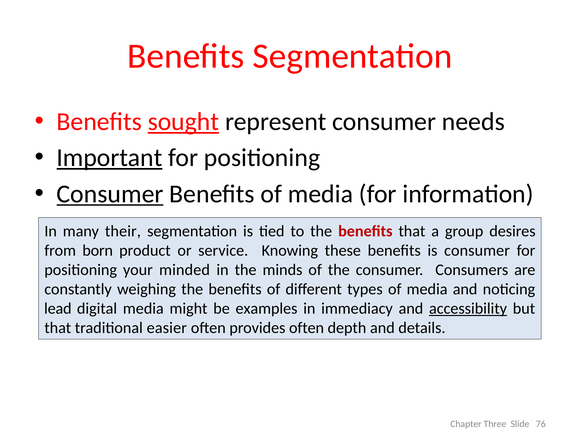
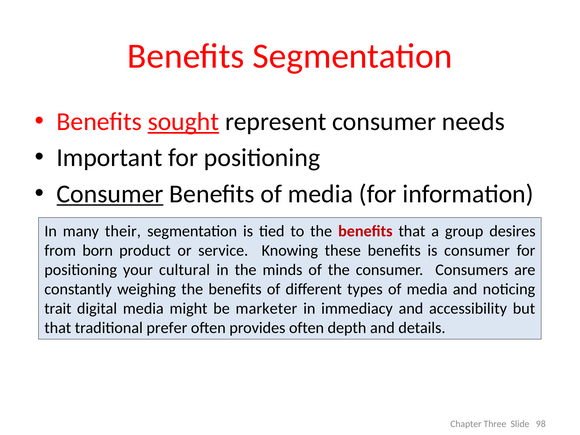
Important underline: present -> none (109, 158)
minded: minded -> cultural (185, 270)
lead: lead -> trait (58, 308)
examples: examples -> marketer (266, 308)
accessibility underline: present -> none (468, 308)
easier: easier -> prefer (167, 328)
76: 76 -> 98 (541, 424)
